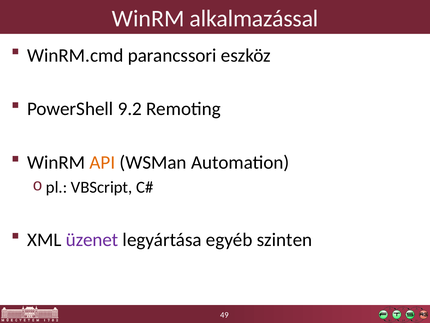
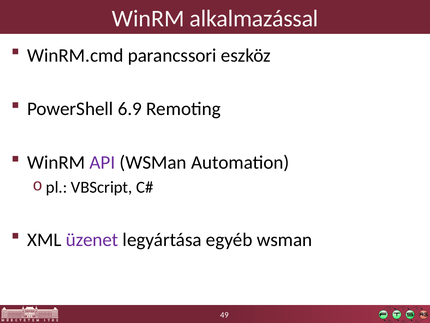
9.2: 9.2 -> 6.9 (130, 109)
API colour: orange -> purple (102, 162)
egyéb szinten: szinten -> wsman (285, 239)
